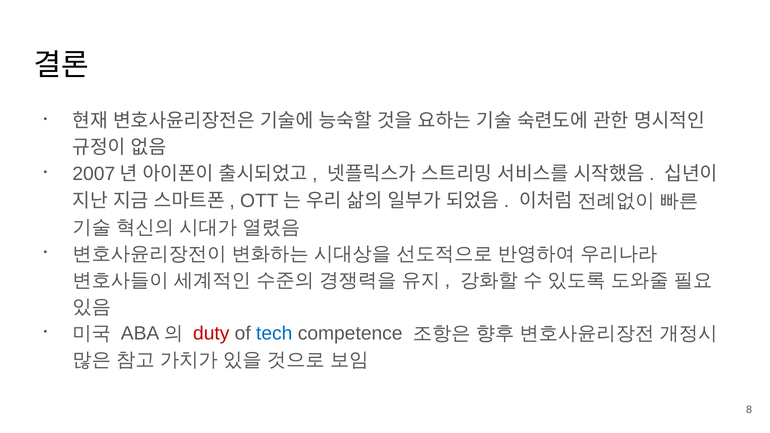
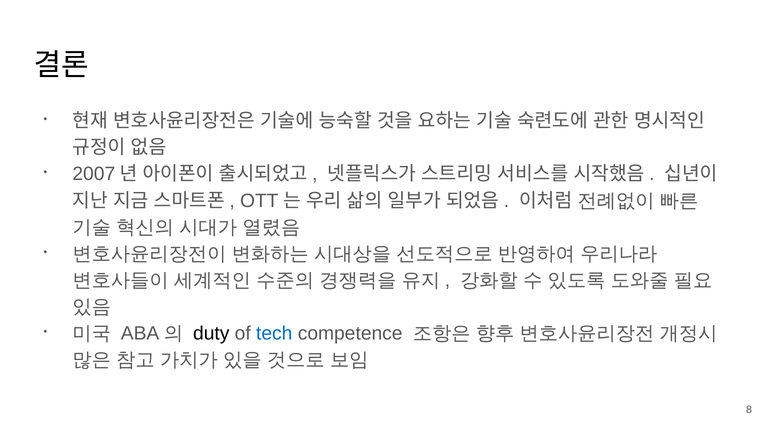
duty colour: red -> black (211, 334)
